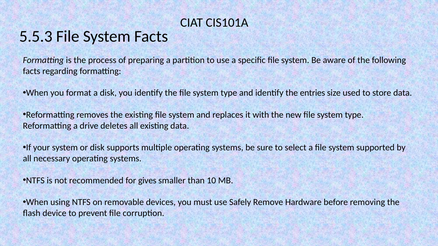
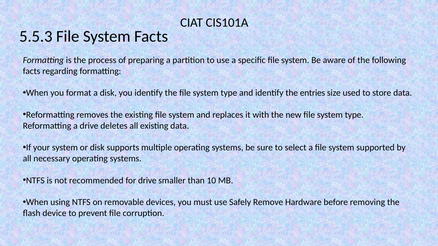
for gives: gives -> drive (147, 181)
